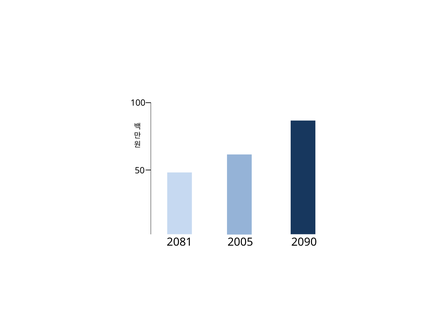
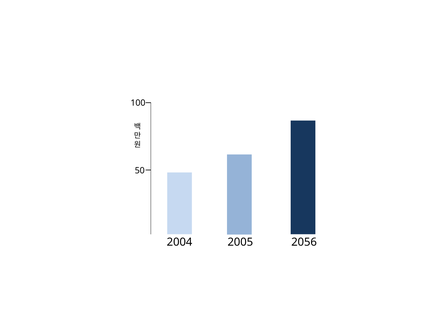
2081: 2081 -> 2004 (180, 242)
2090: 2090 -> 2056 (304, 242)
